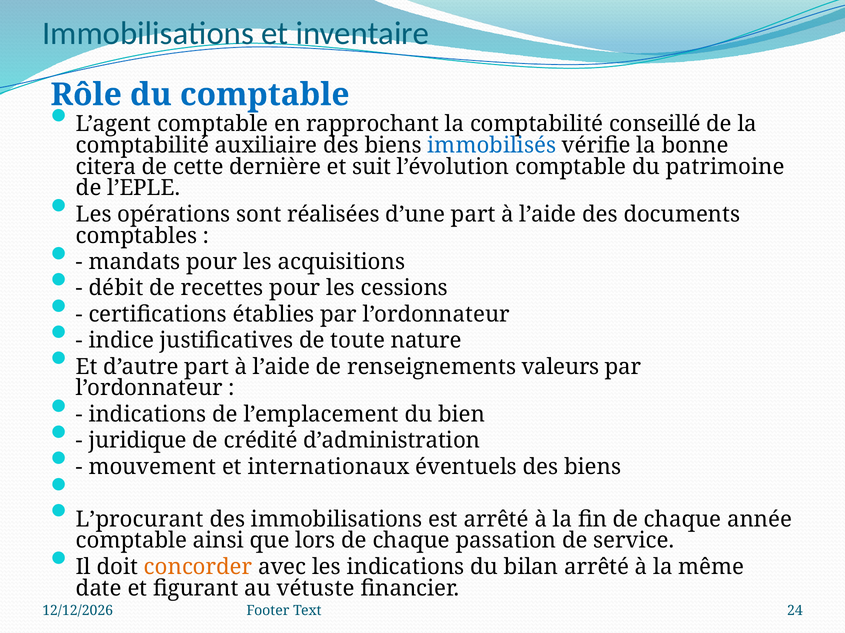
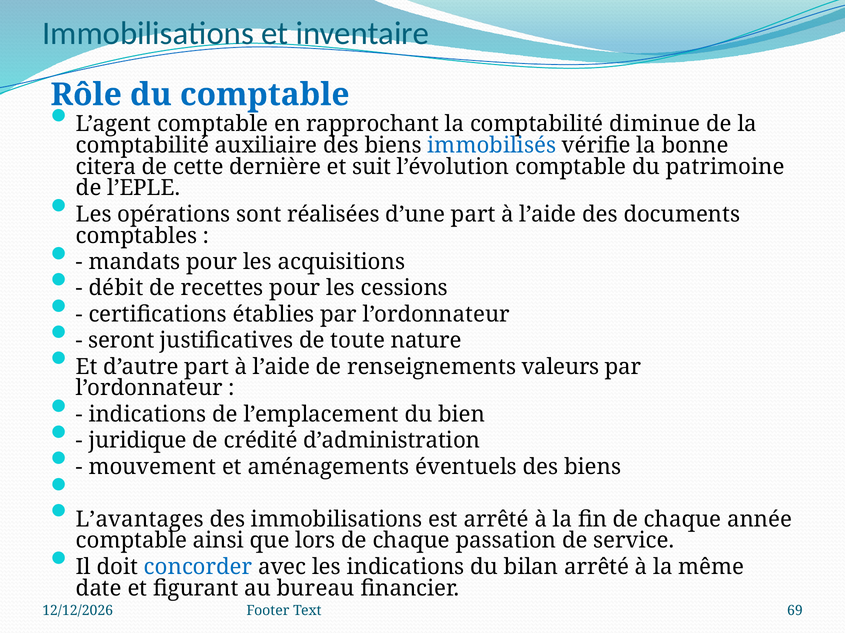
conseillé: conseillé -> diminue (655, 124)
indice: indice -> seront (121, 341)
internationaux: internationaux -> aménagements (329, 467)
L’procurant: L’procurant -> L’avantages (140, 520)
concorder colour: orange -> blue (198, 567)
vétuste: vétuste -> bureau (316, 589)
24: 24 -> 69 (795, 611)
